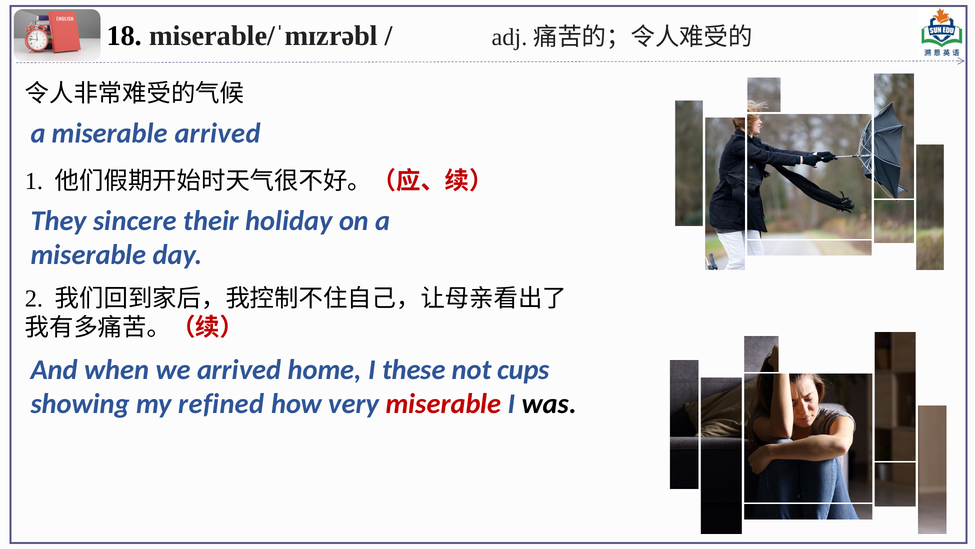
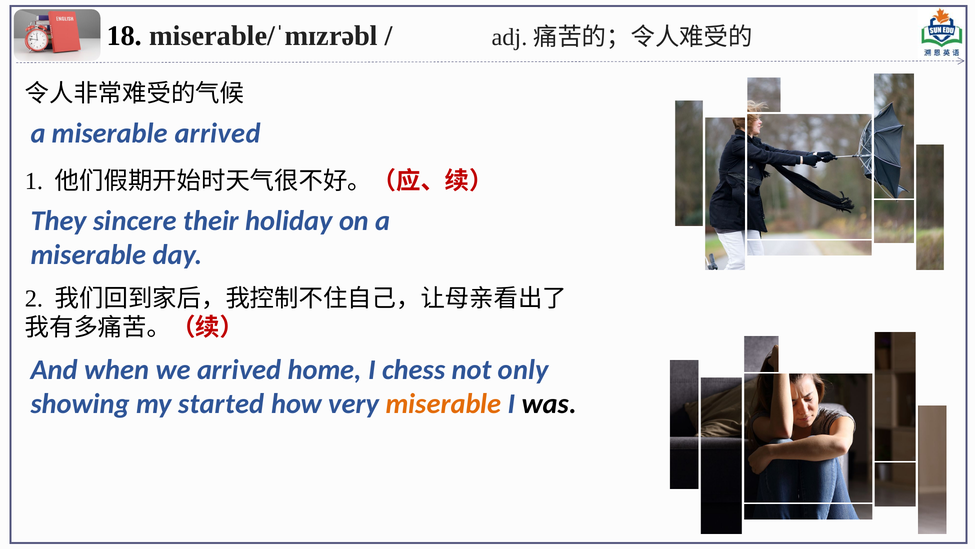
these: these -> chess (414, 369)
cups: cups -> only (523, 369)
refined: refined -> started (221, 403)
miserable colour: red -> orange (444, 403)
